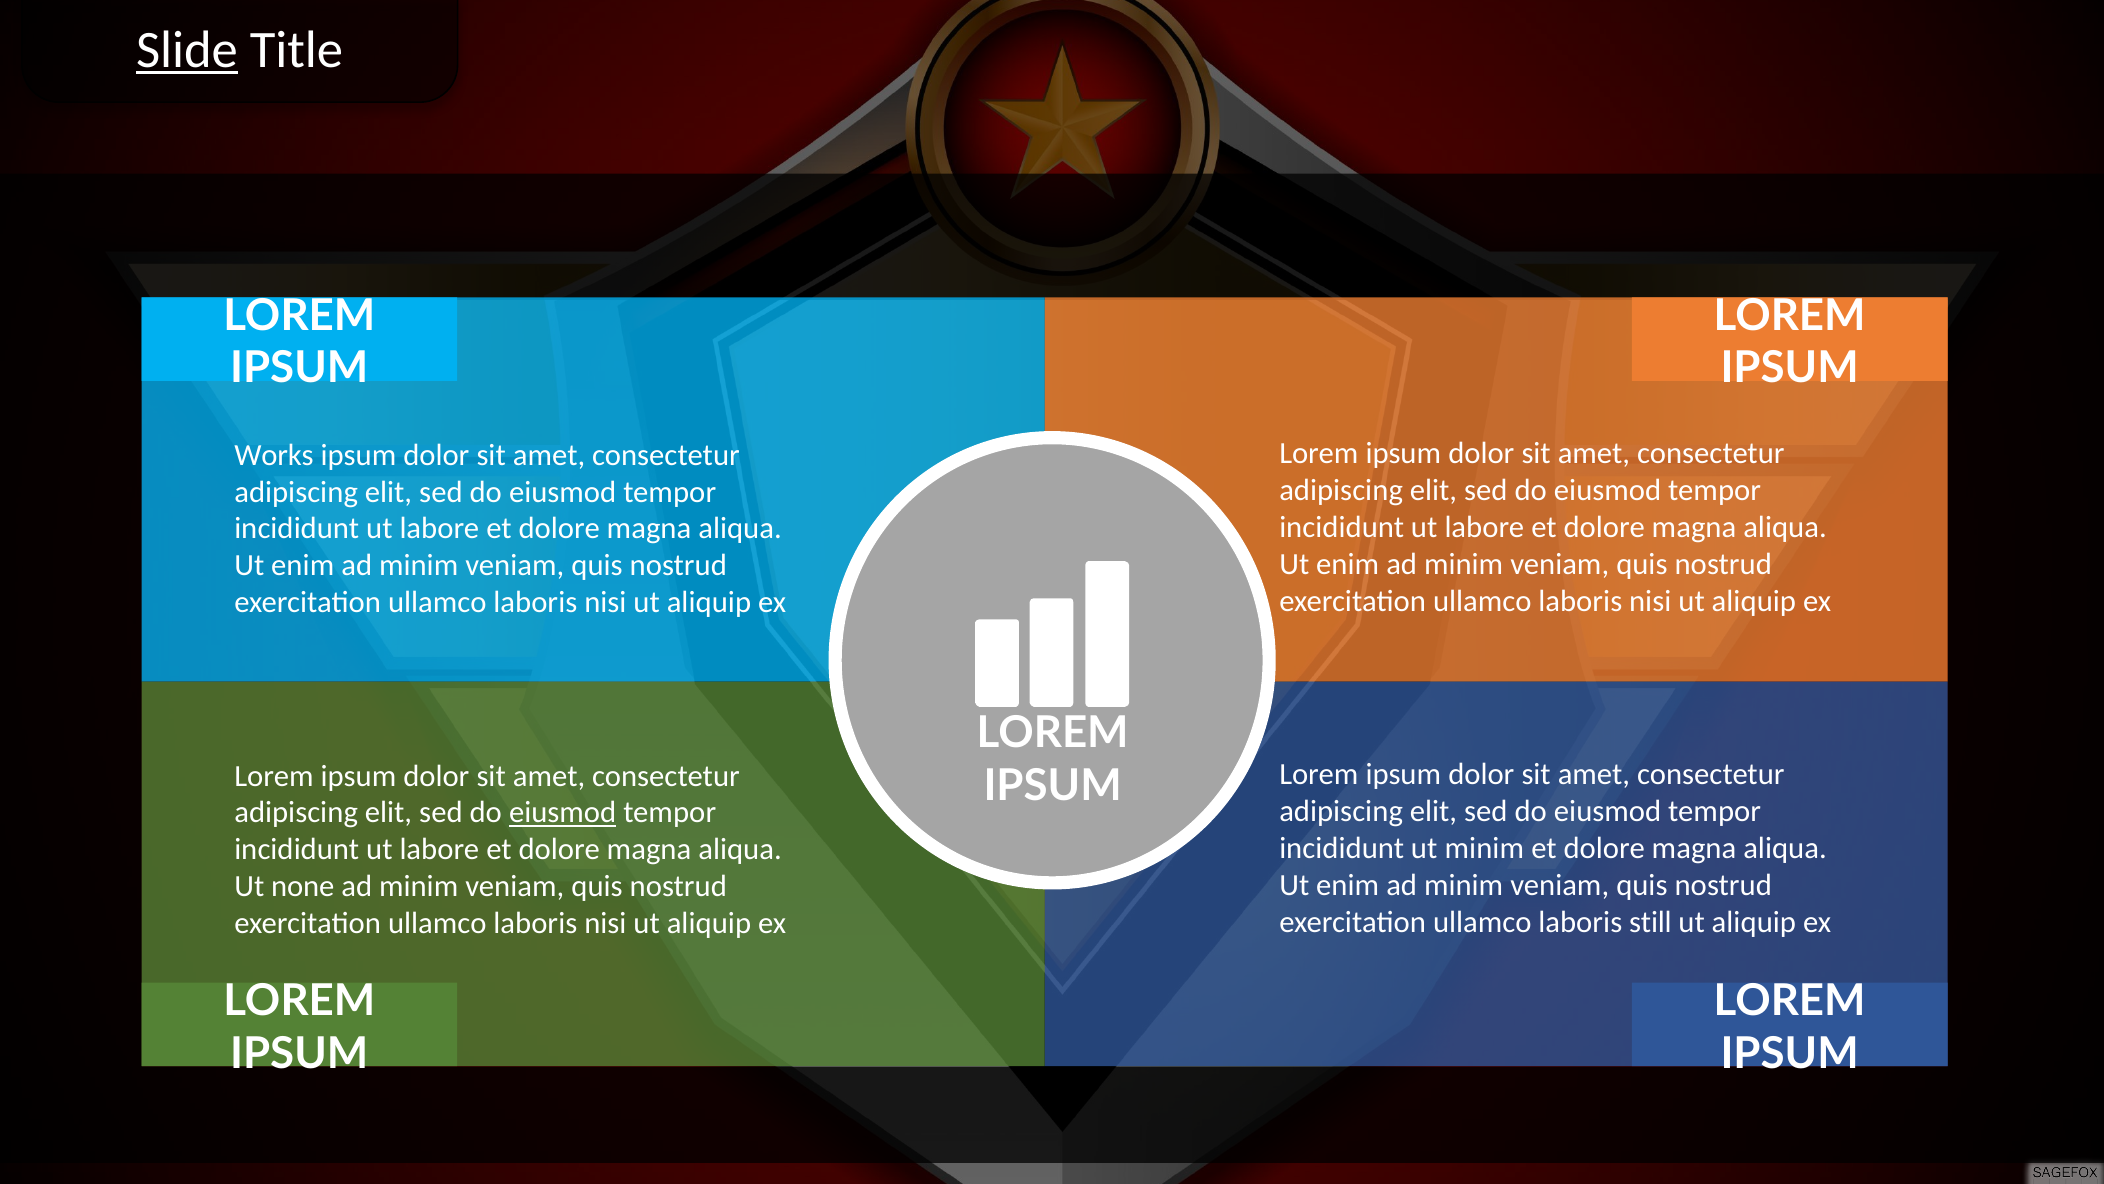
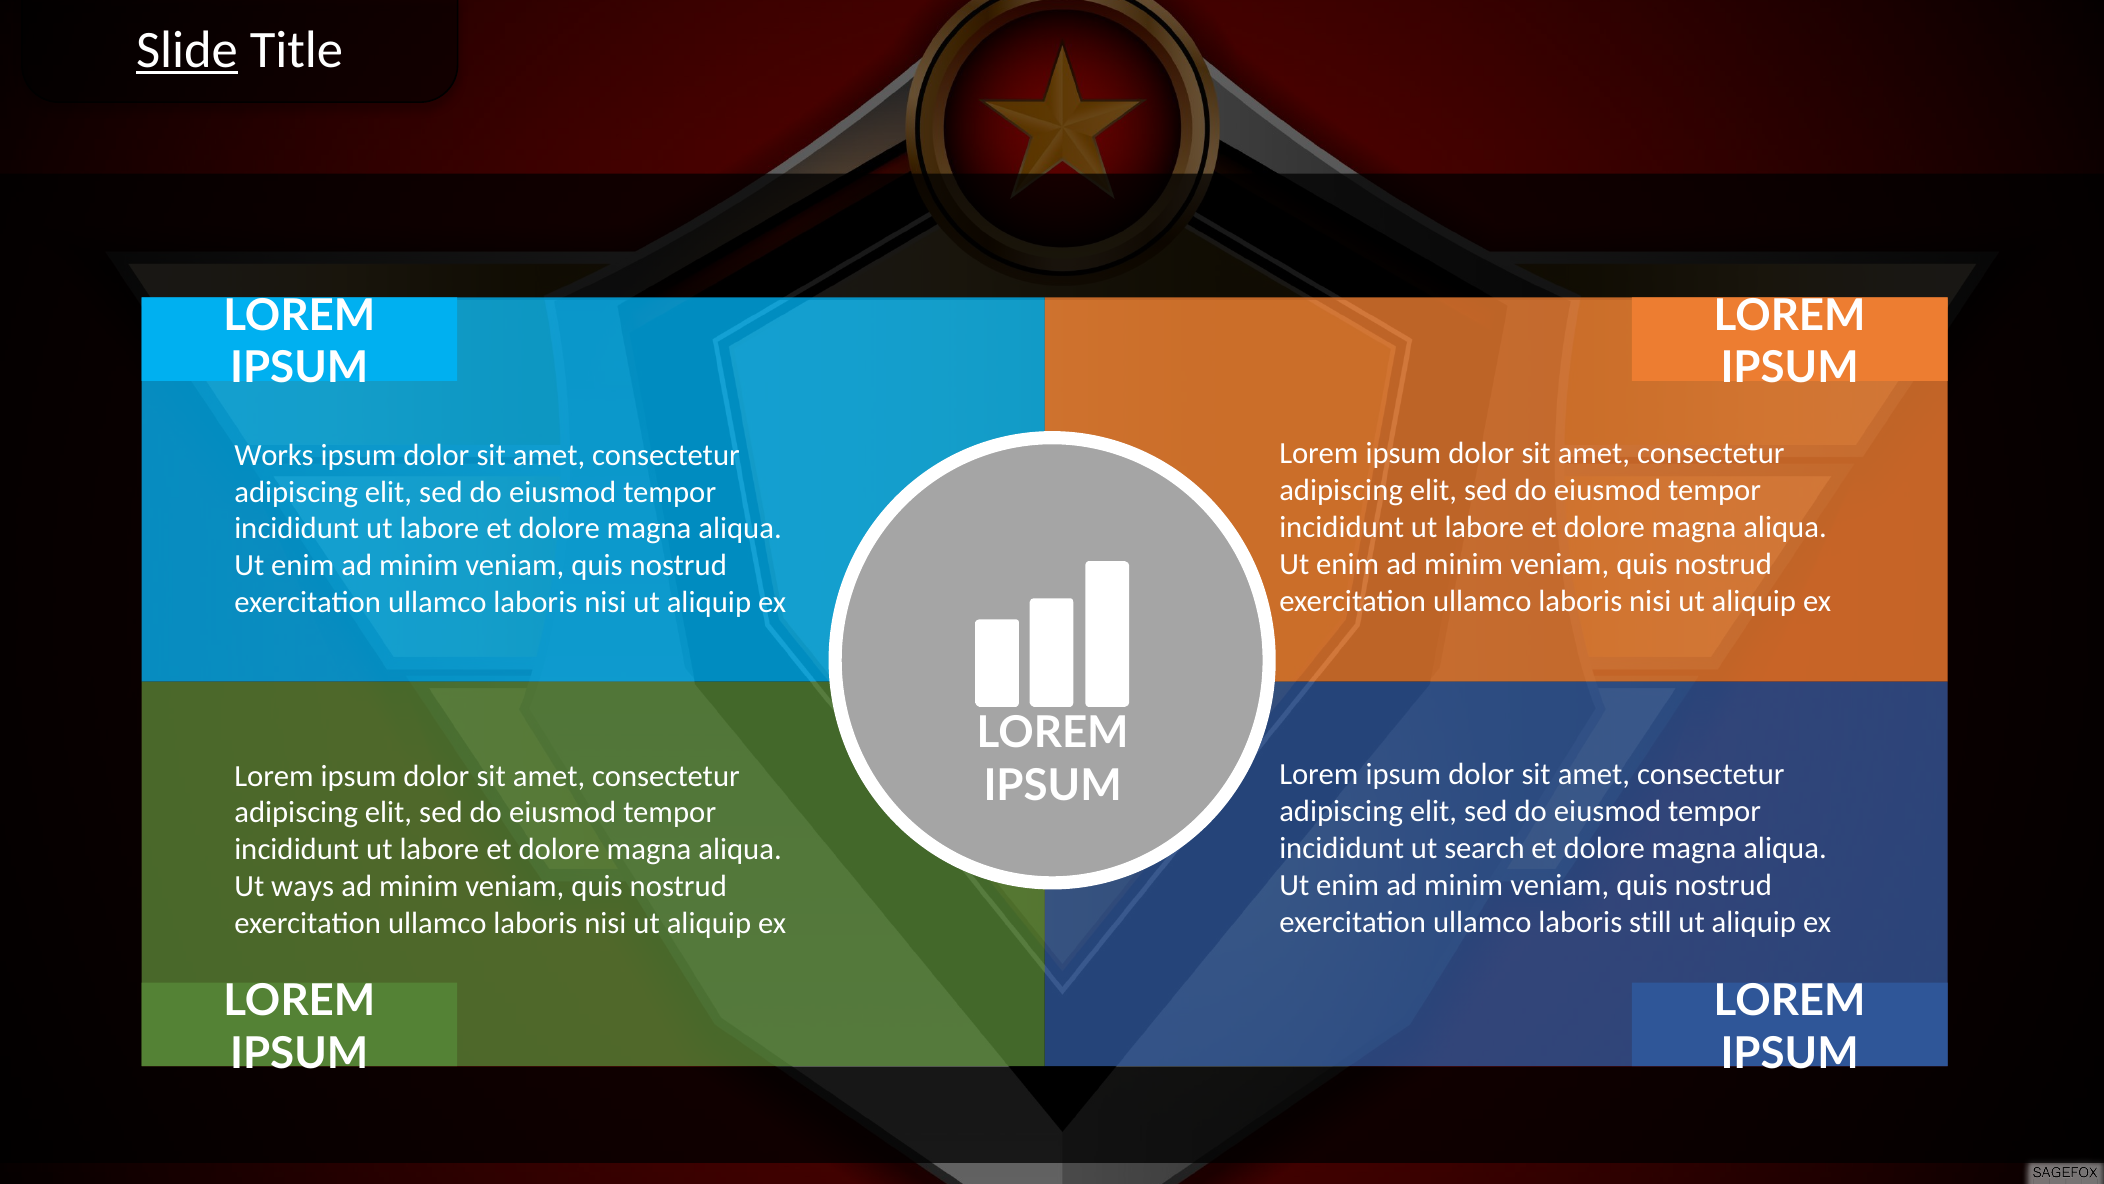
eiusmod underline: present -> none (563, 812)
ut minim: minim -> search (1485, 848)
none: none -> ways (303, 886)
